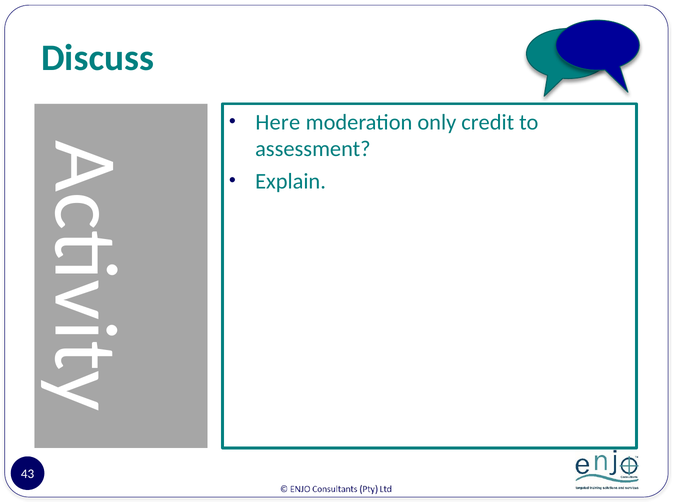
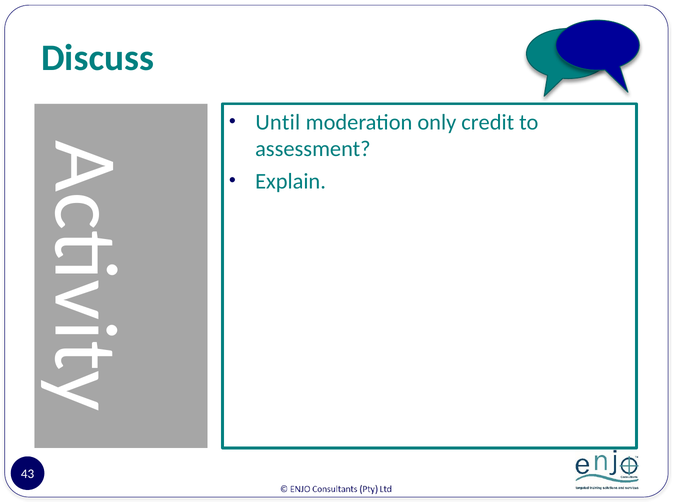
Here: Here -> Until (278, 122)
